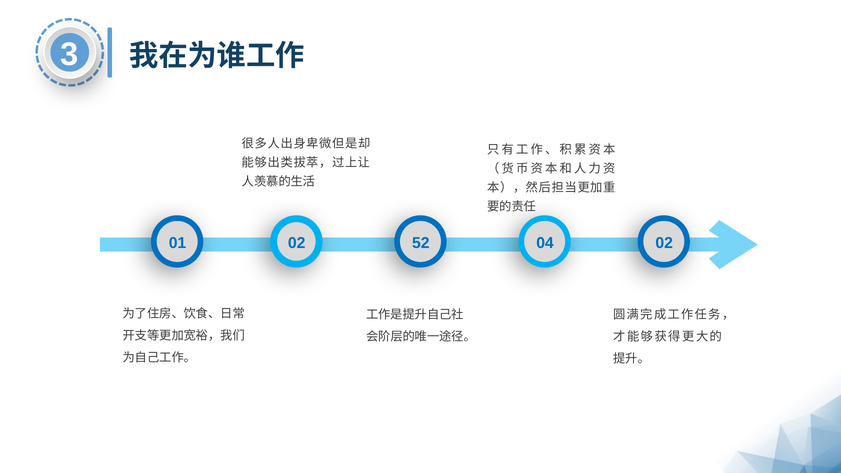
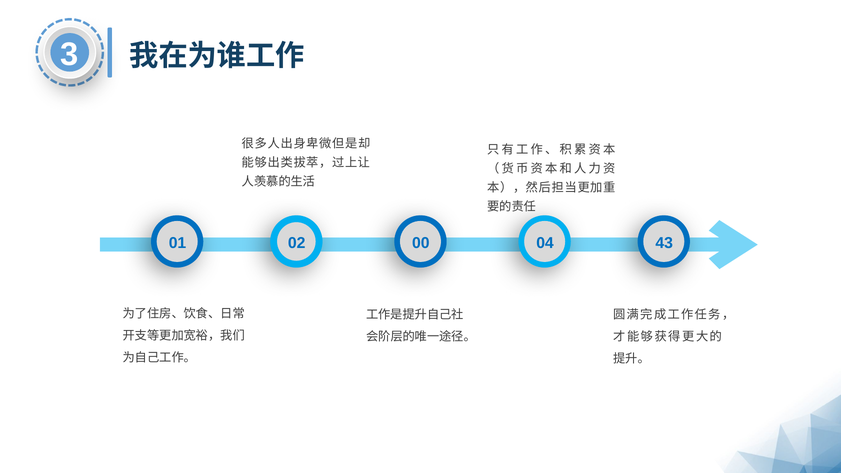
52: 52 -> 00 (421, 243)
04 02: 02 -> 43 (664, 243)
